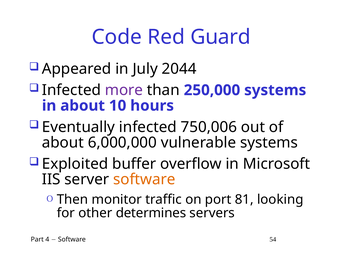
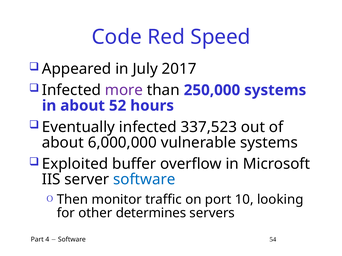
Guard: Guard -> Speed (220, 37)
2044: 2044 -> 2017 (179, 69)
10: 10 -> 52 (118, 106)
750,006: 750,006 -> 337,523 (209, 127)
software colour: orange -> blue (144, 180)
81: 81 -> 10 (244, 200)
